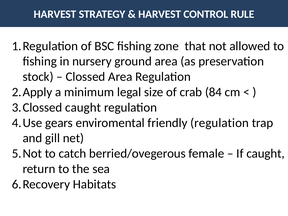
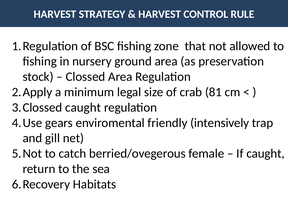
84: 84 -> 81 (213, 92)
friendly regulation: regulation -> intensively (220, 123)
